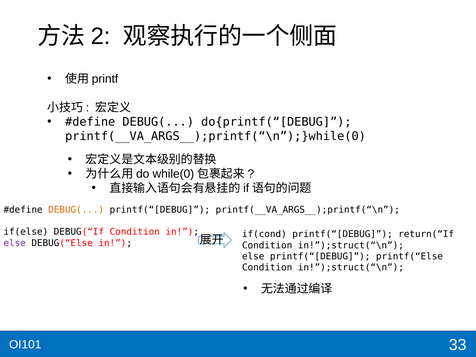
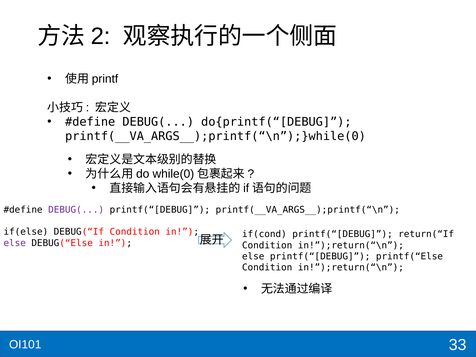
DEBUG( colour: orange -> purple (76, 210)
in!”);struct(“\n: in!”);struct(“\n -> in!”);return(“\n (351, 245)
in!”);struct(“\n: in!”);struct(“\n -> in!”);return(“\n (351, 268)
